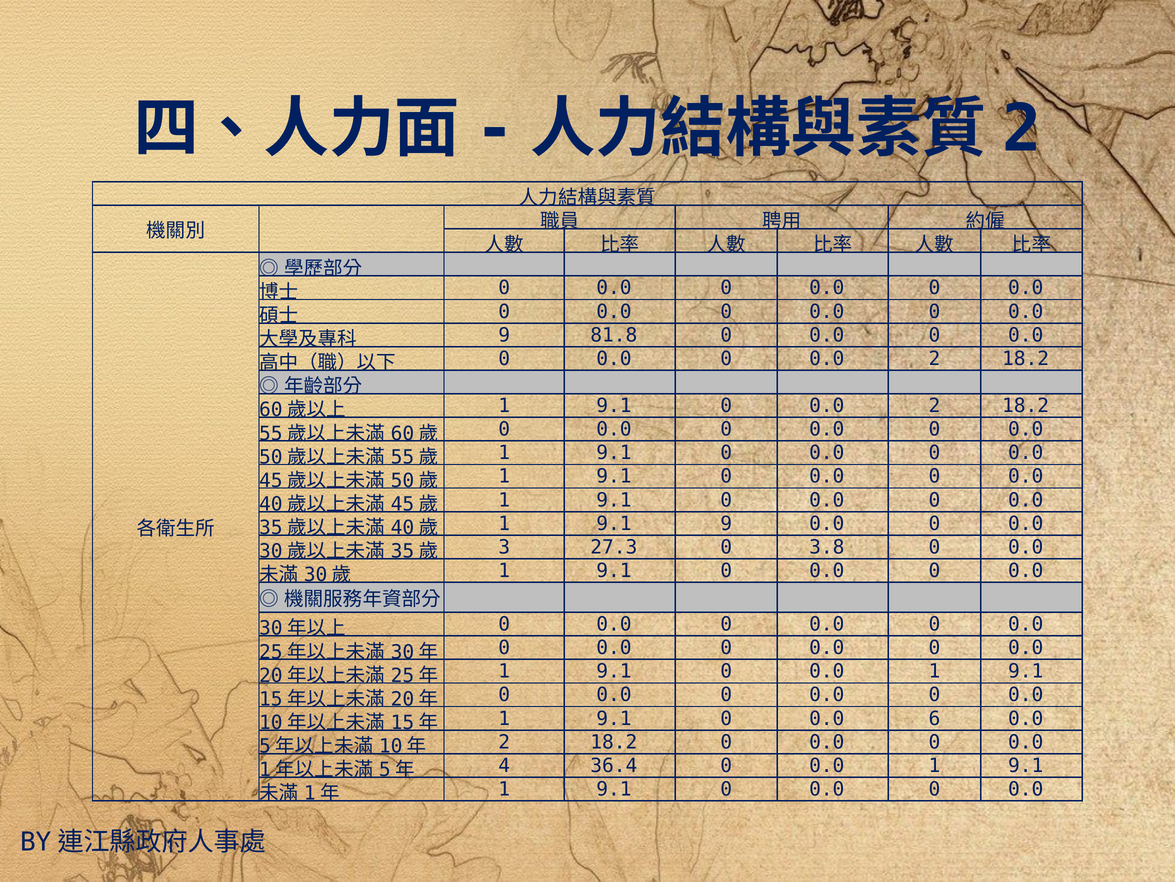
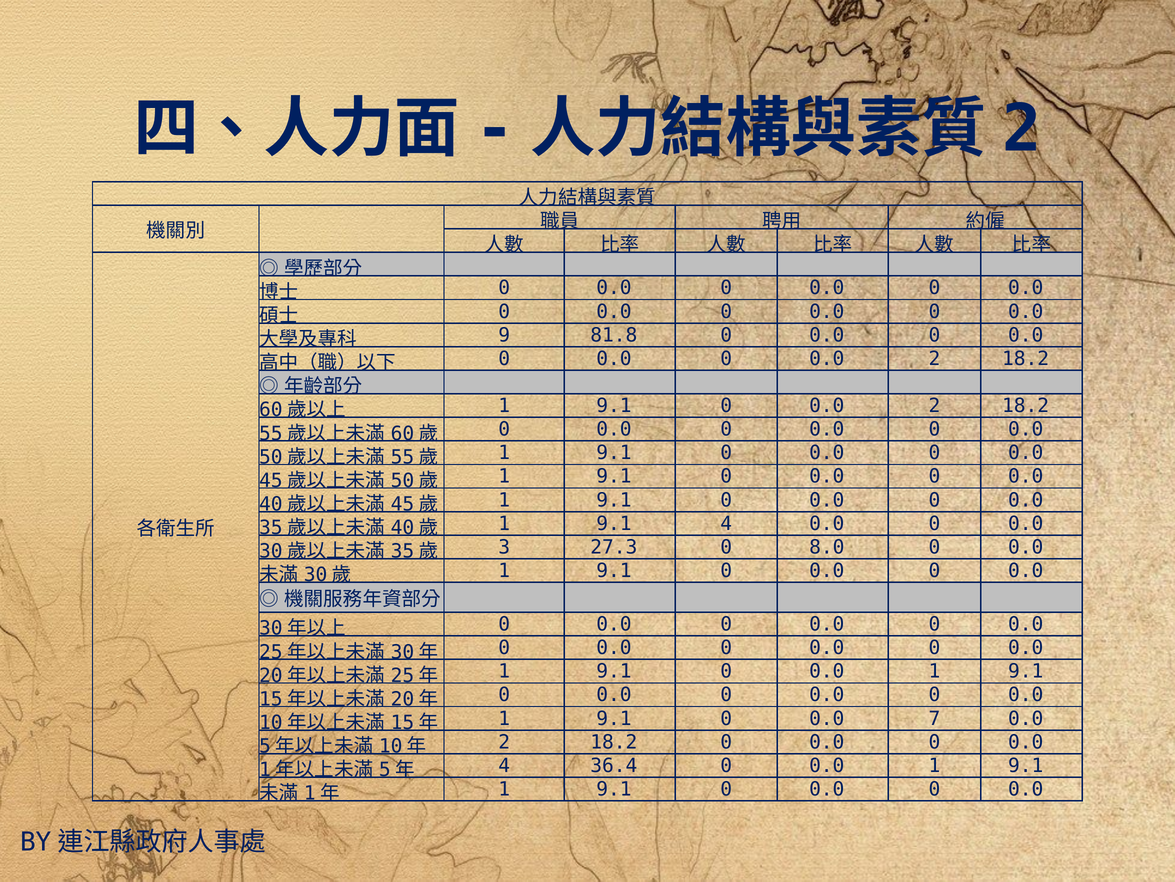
9.1 9: 9 -> 4 (726, 523)
3.8: 3.8 -> 8.0 (827, 547)
6: 6 -> 7 (934, 718)
